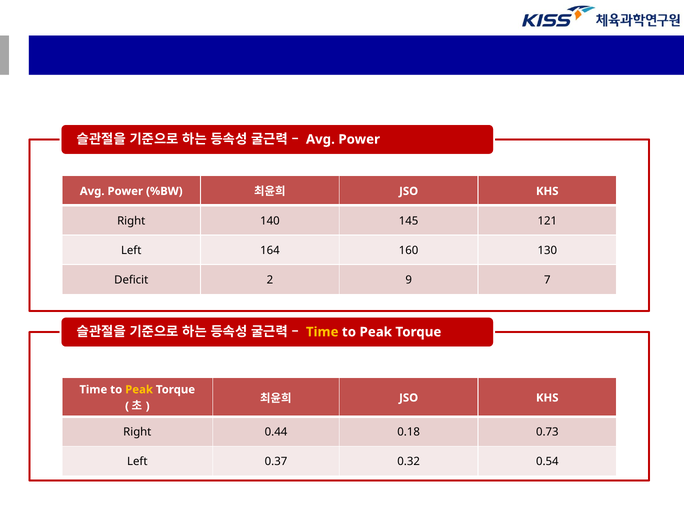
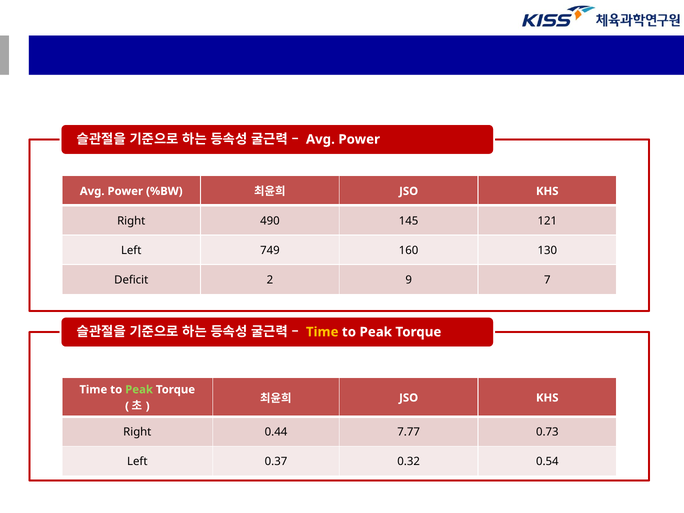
140: 140 -> 490 (270, 221)
164: 164 -> 749 (270, 250)
Peak colour: yellow -> light green (139, 390)
0.18: 0.18 -> 7.77 (409, 432)
